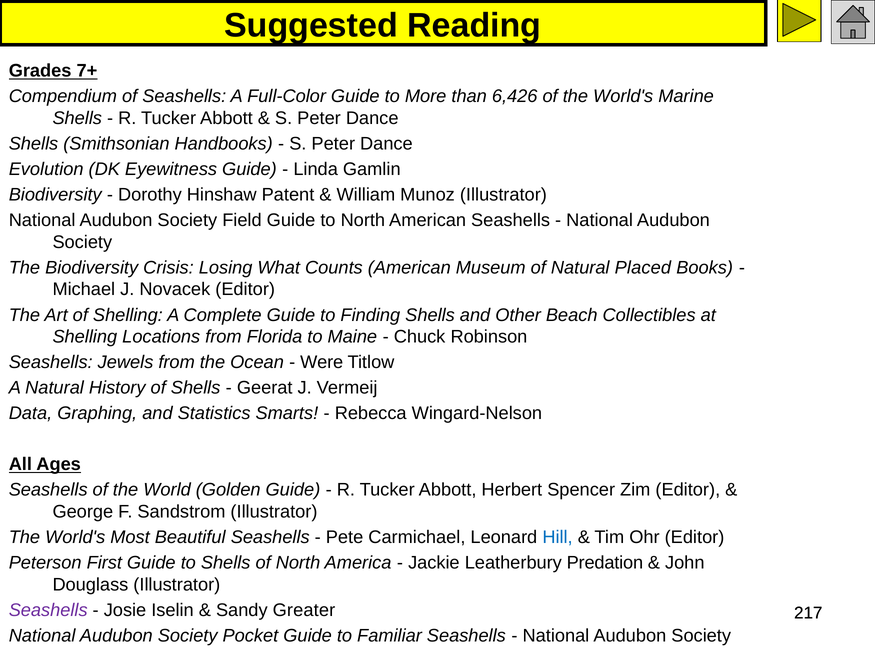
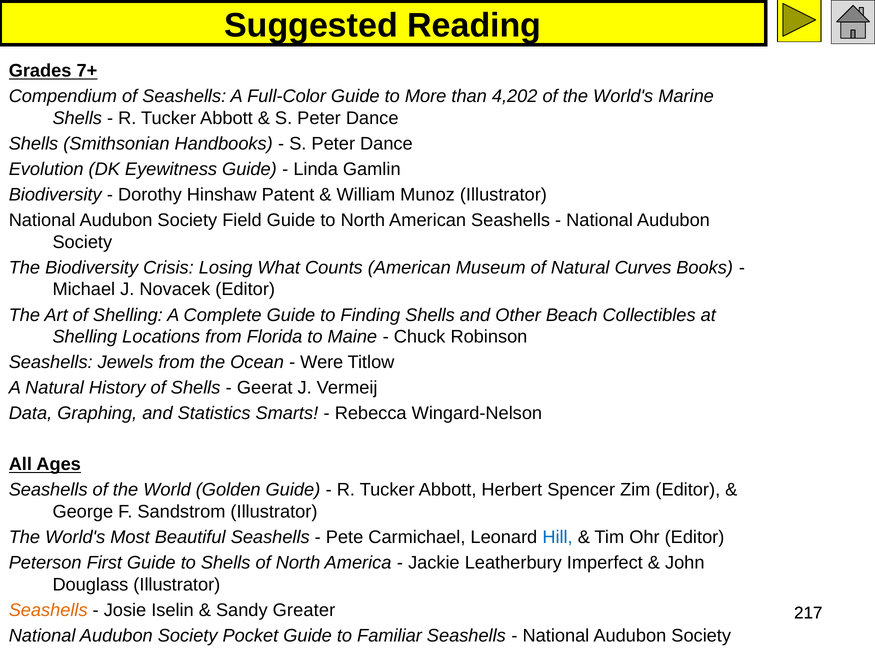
6,426: 6,426 -> 4,202 (515, 96)
Placed: Placed -> Curves (643, 268)
Predation: Predation -> Imperfect (605, 563)
Seashells colour: purple -> orange (48, 610)
